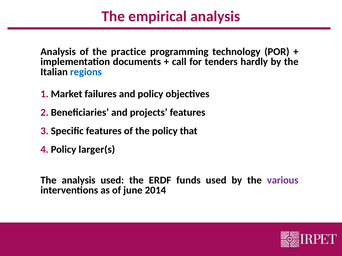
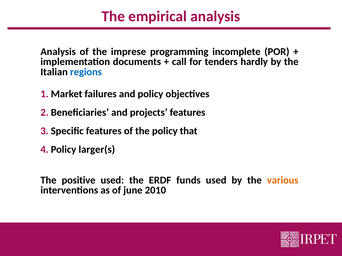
practice: practice -> imprese (129, 52)
technology: technology -> incomplete (236, 52)
The analysis: analysis -> positive (79, 181)
various colour: purple -> orange (283, 181)
2014: 2014 -> 2010 (155, 191)
